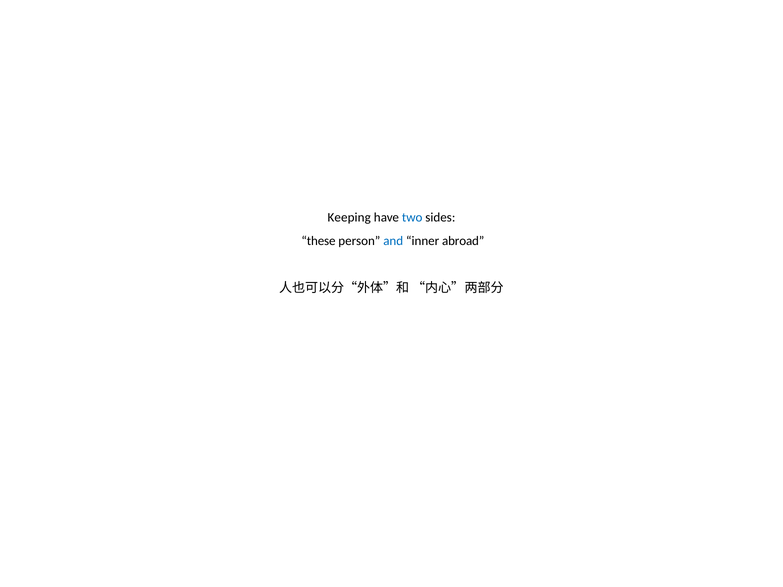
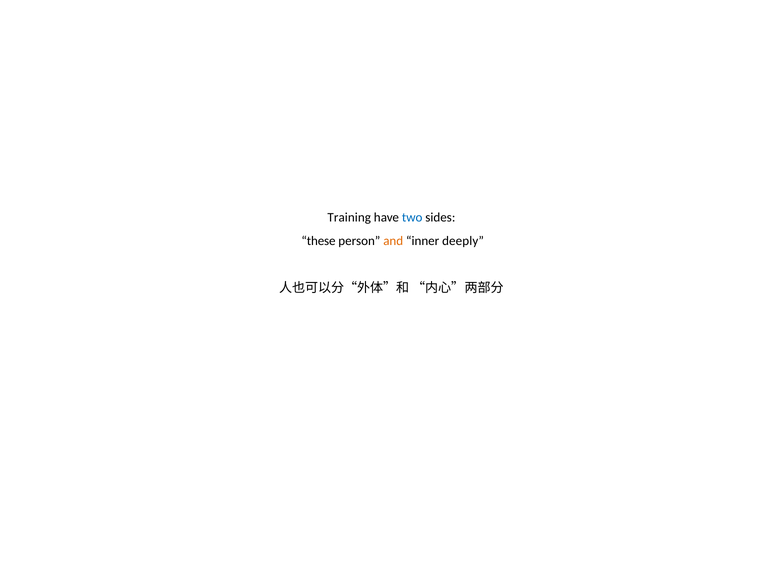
Keeping: Keeping -> Training (349, 217)
and colour: blue -> orange (393, 241)
abroad: abroad -> deeply (463, 241)
